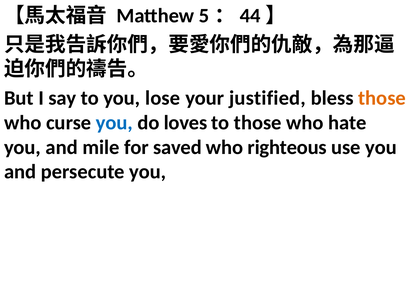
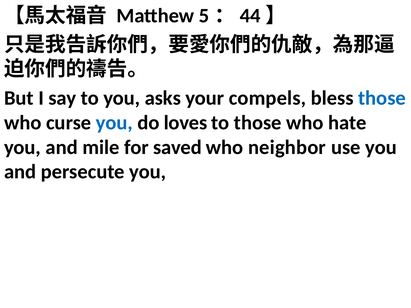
lose: lose -> asks (163, 98)
justified: justified -> compels (267, 98)
those colour: orange -> blue (382, 98)
righteous: righteous -> neighbor (287, 147)
